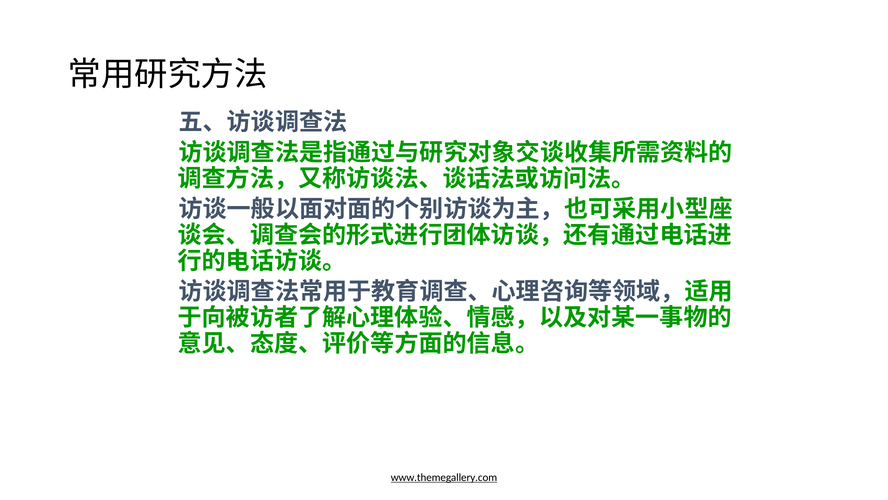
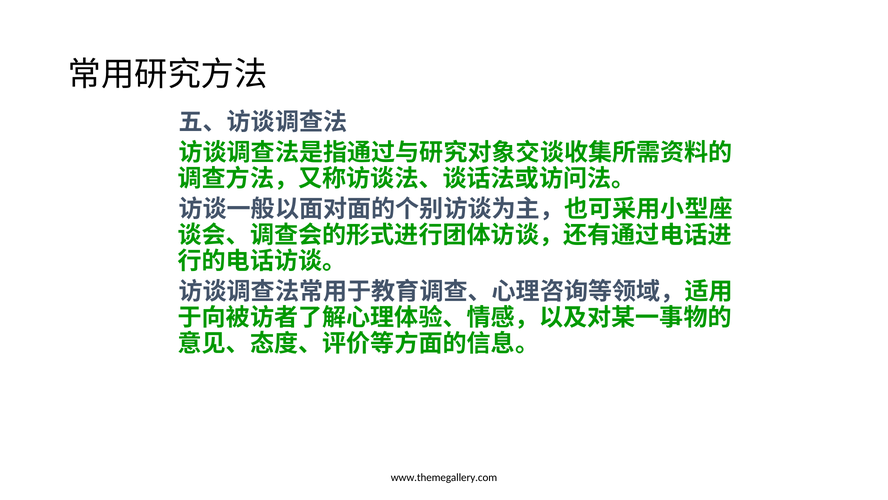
www.themegallery.com underline: present -> none (444, 477)
